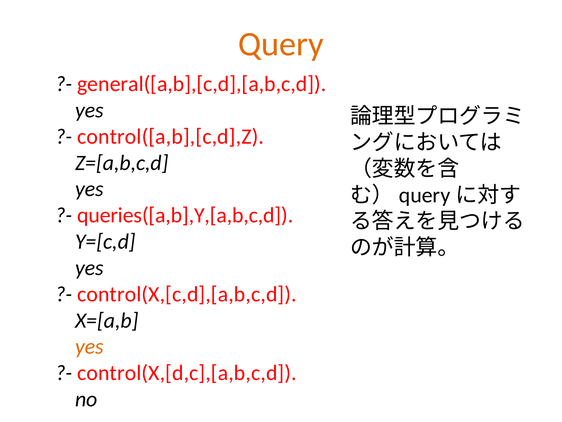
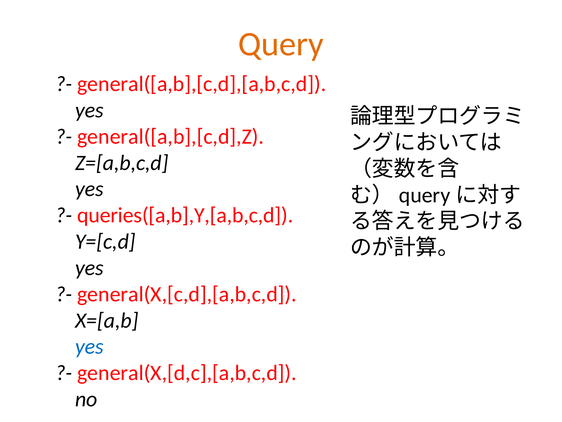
control([a,b],[c,d],Z: control([a,b],[c,d],Z -> general([a,b],[c,d],Z (171, 136)
control(X,[c,d],[a,b,c,d: control(X,[c,d],[a,b,c,d -> general(X,[c,d],[a,b,c,d (187, 294)
yes colour: orange -> blue (89, 346)
control(X,[d,c],[a,b,c,d: control(X,[d,c],[a,b,c,d -> general(X,[d,c],[a,b,c,d (187, 373)
